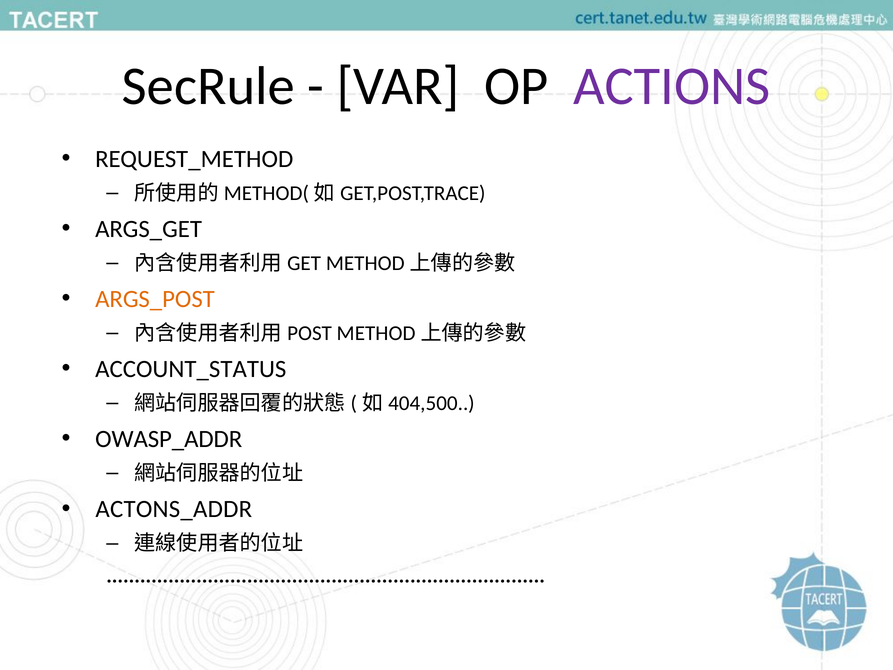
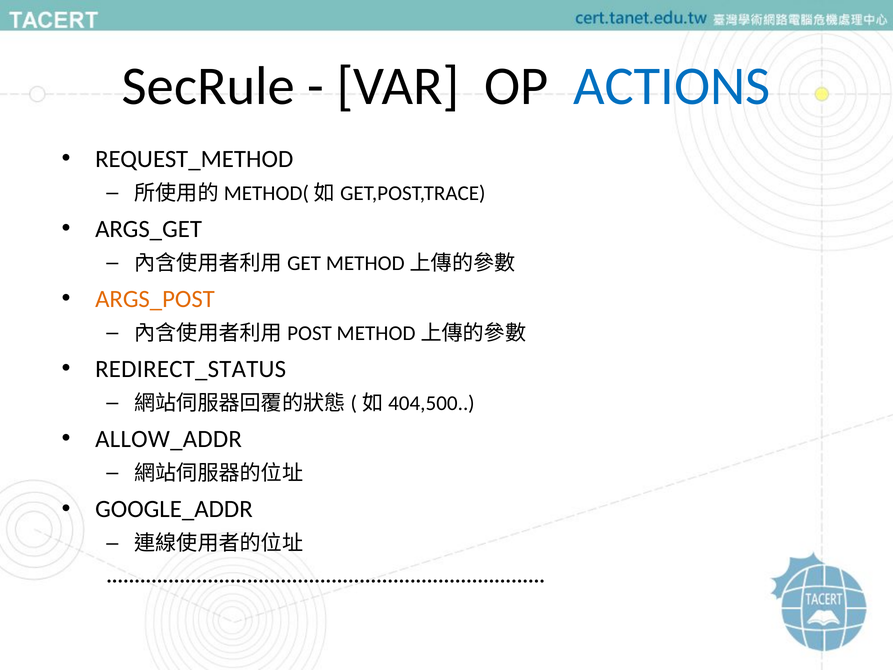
ACTIONS colour: purple -> blue (672, 86)
ACCOUNT_STATUS: ACCOUNT_STATUS -> REDIRECT_STATUS (191, 369)
OWASP_ADDR: OWASP_ADDR -> ALLOW_ADDR (169, 439)
ACTONS_ADDR: ACTONS_ADDR -> GOOGLE_ADDR (174, 509)
